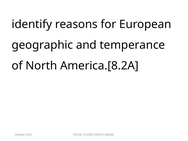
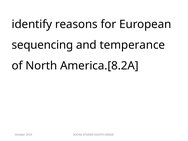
geographic: geographic -> sequencing (42, 45)
